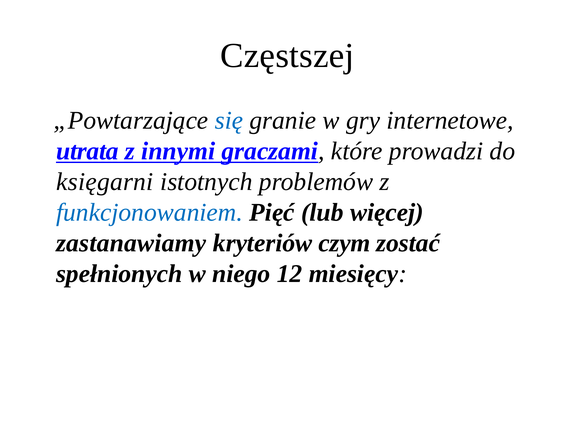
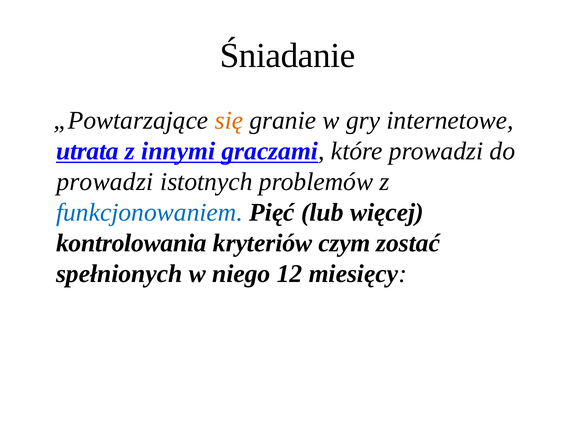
Częstszej: Częstszej -> Śniadanie (288, 56)
się colour: blue -> orange (229, 121)
księgarni: księgarni -> prowadzi (105, 182)
zastanawiamy: zastanawiamy -> kontrolowania (131, 243)
